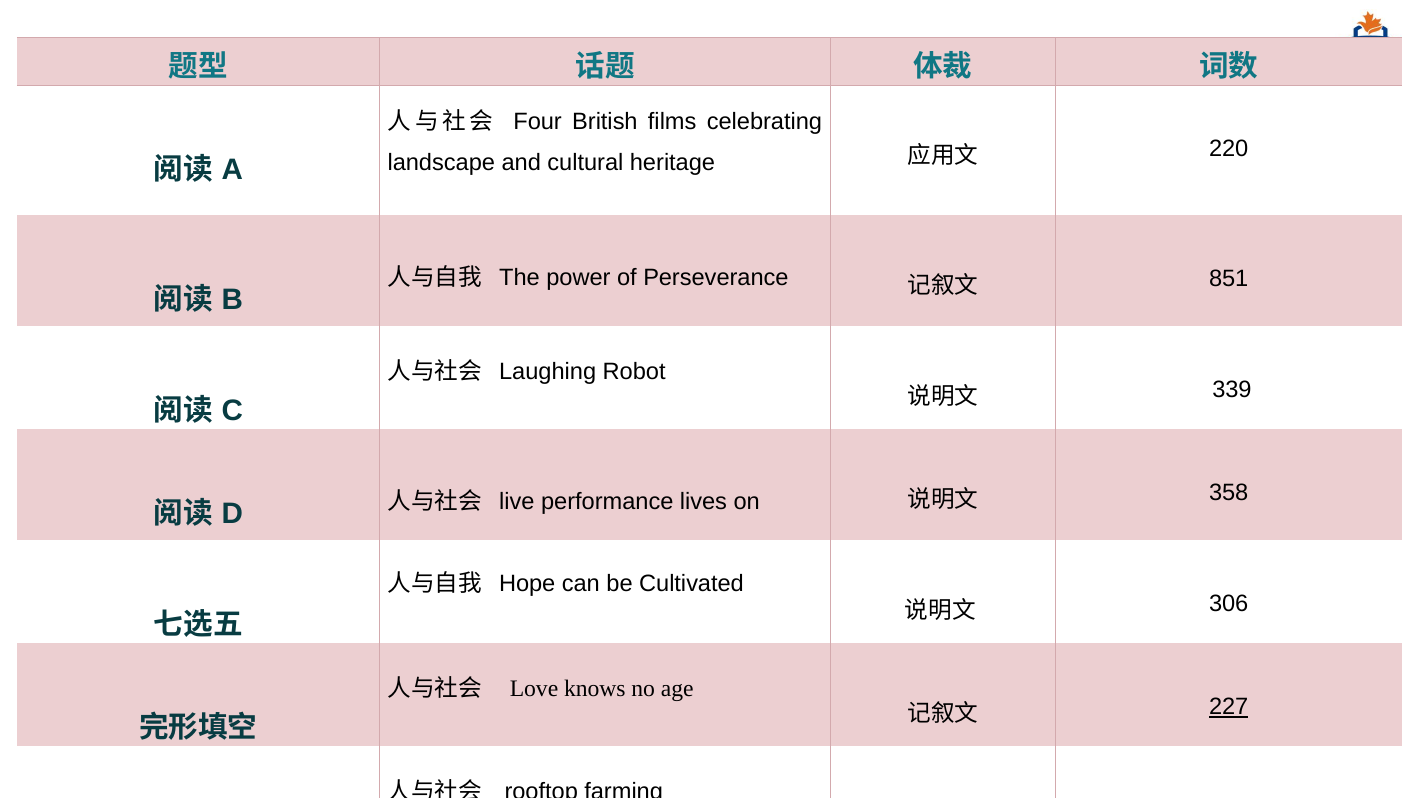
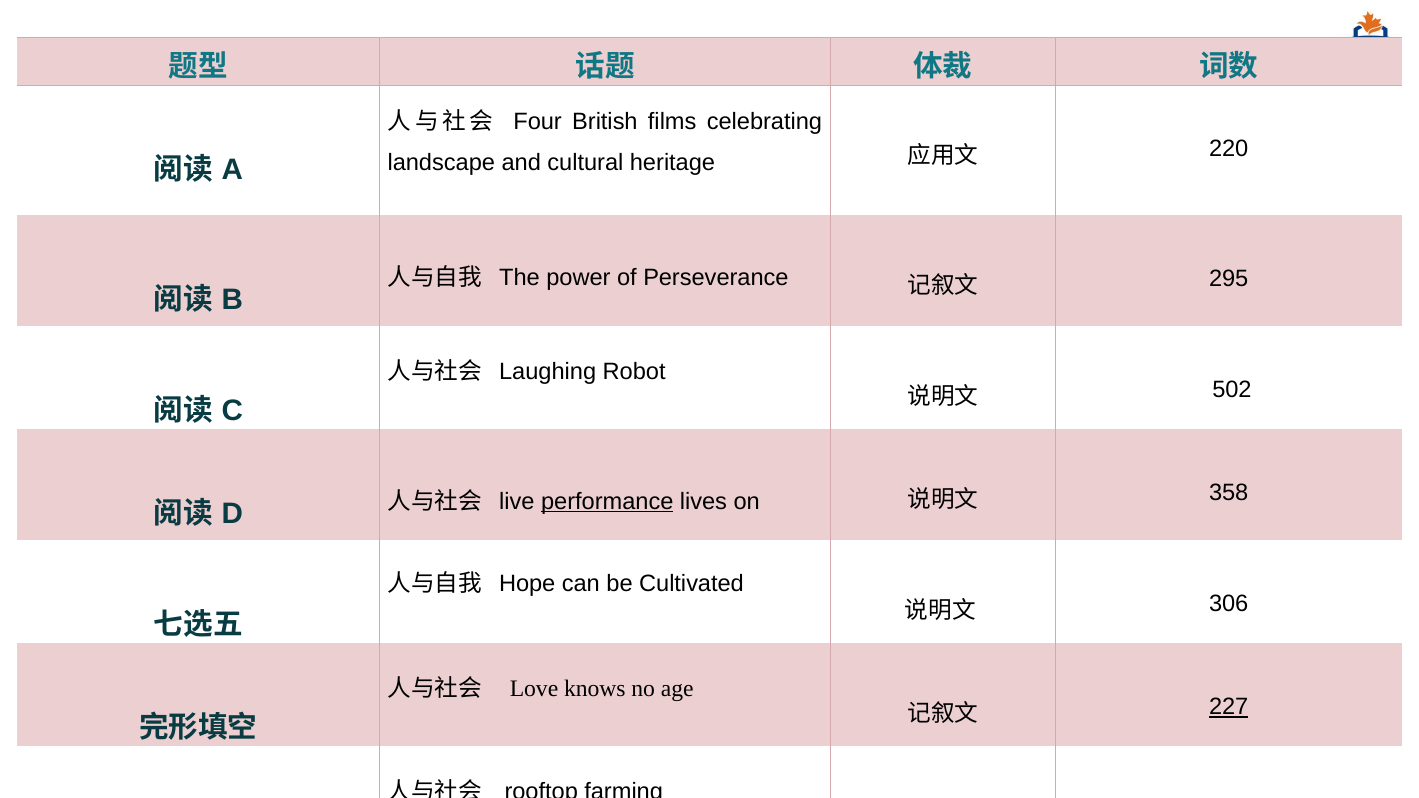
851: 851 -> 295 (1229, 279)
339: 339 -> 502 (1232, 390)
performance underline: none -> present (607, 501)
